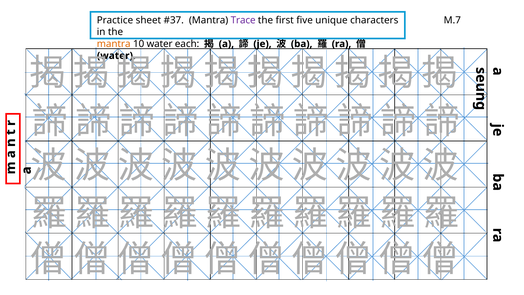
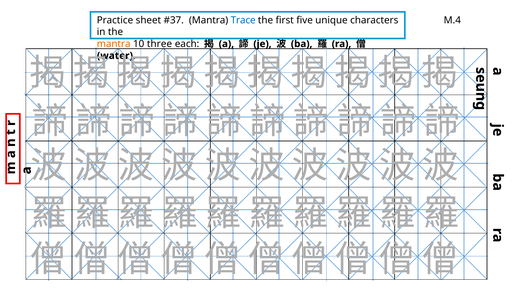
M.7: M.7 -> M.4 (452, 20)
Trace colour: purple -> blue (243, 20)
10 water: water -> three (159, 44)
